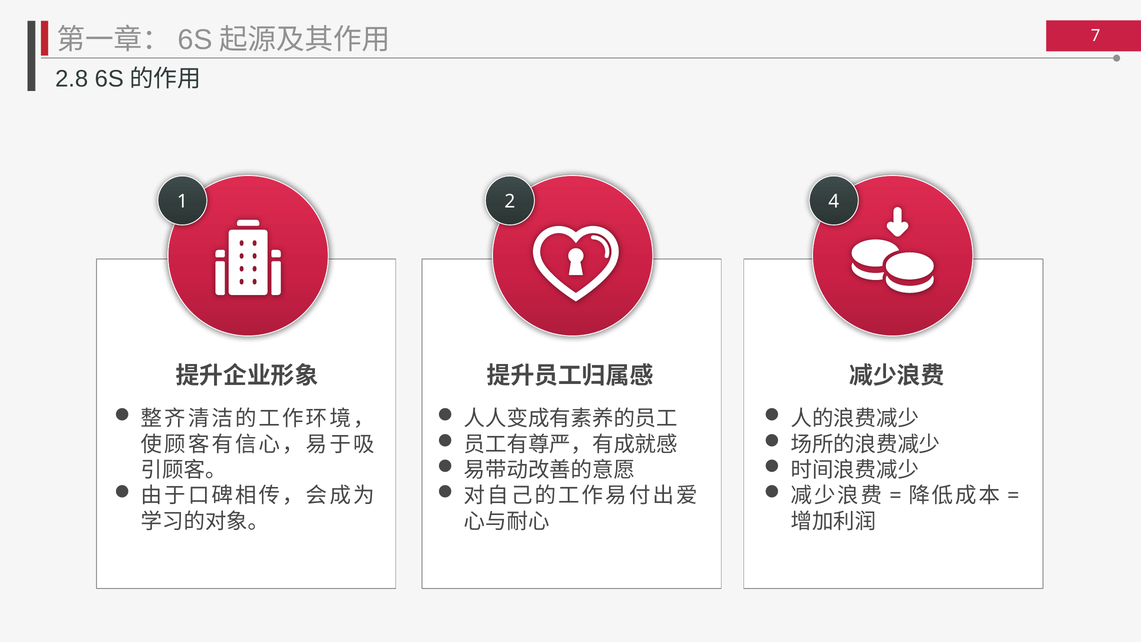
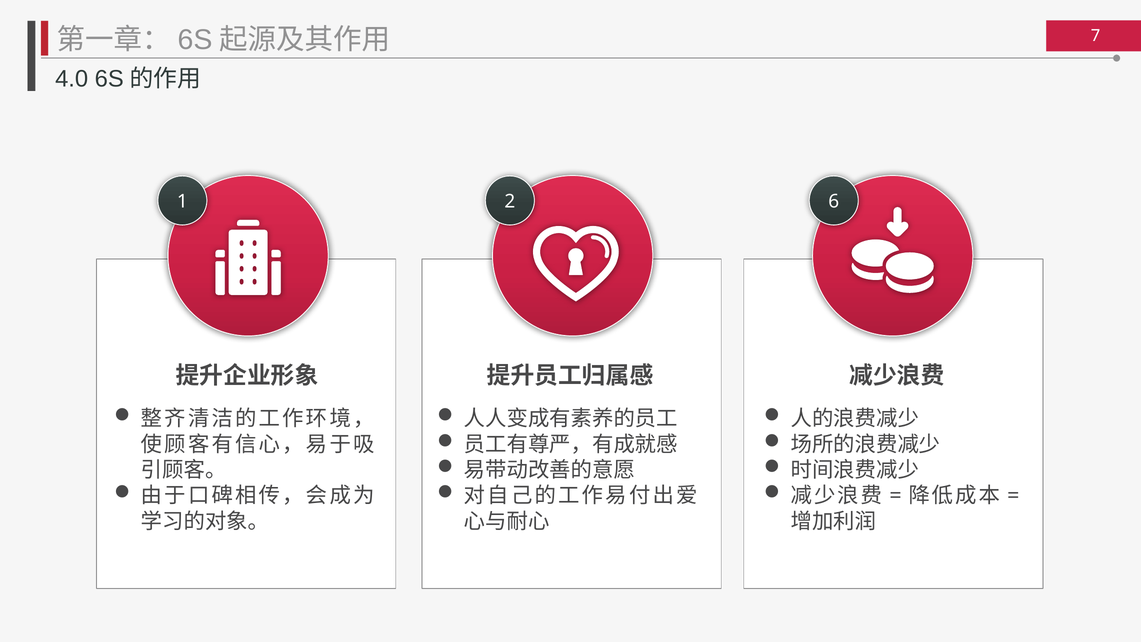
2.8: 2.8 -> 4.0 (72, 79)
4: 4 -> 6 (834, 201)
